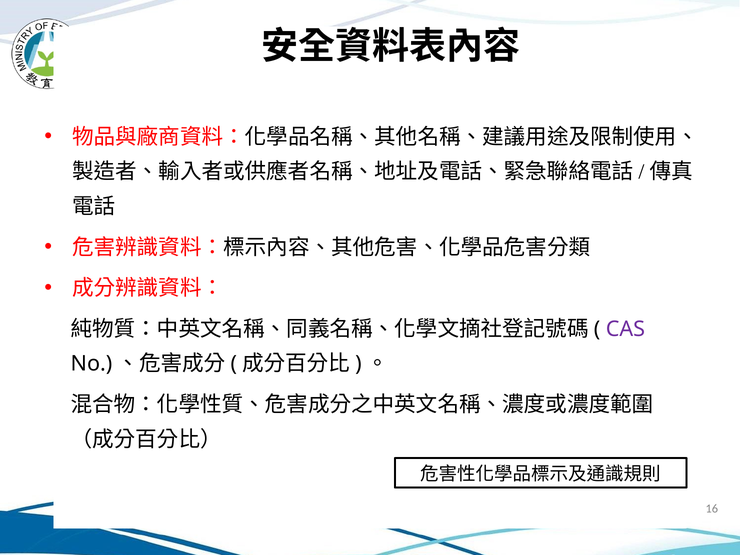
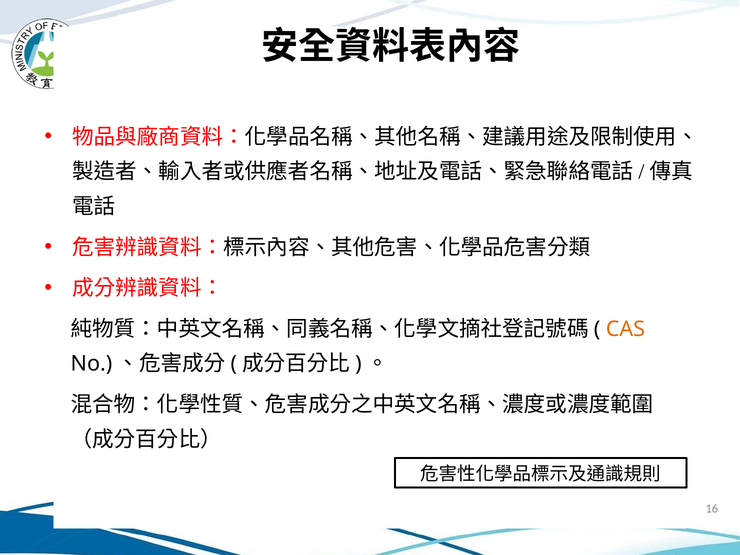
CAS colour: purple -> orange (625, 329)
